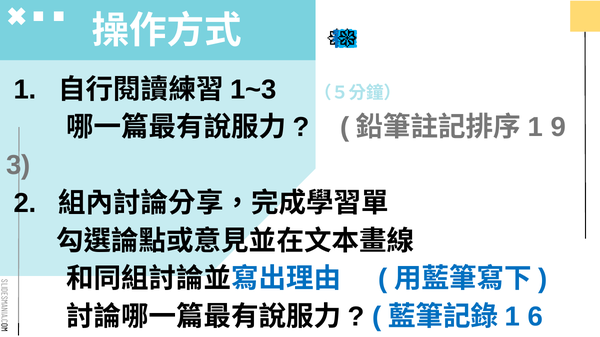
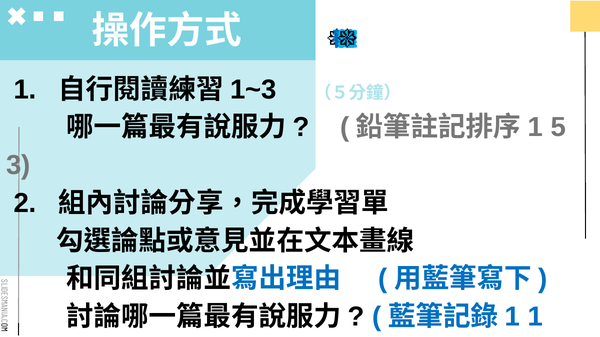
9: 9 -> 5 (558, 128)
1 6: 6 -> 1 (535, 317)
